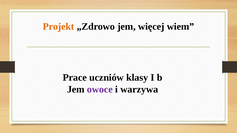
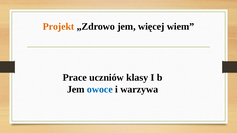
owoce colour: purple -> blue (100, 90)
